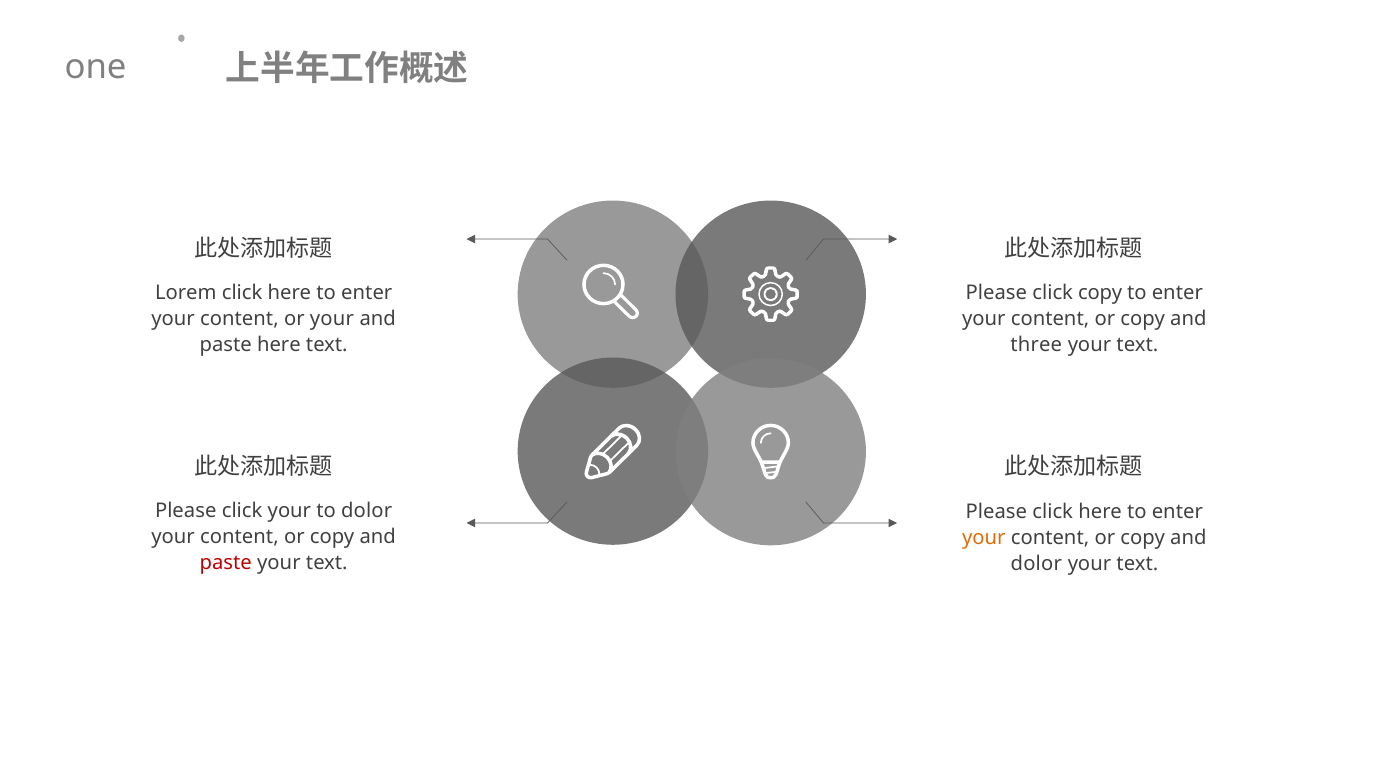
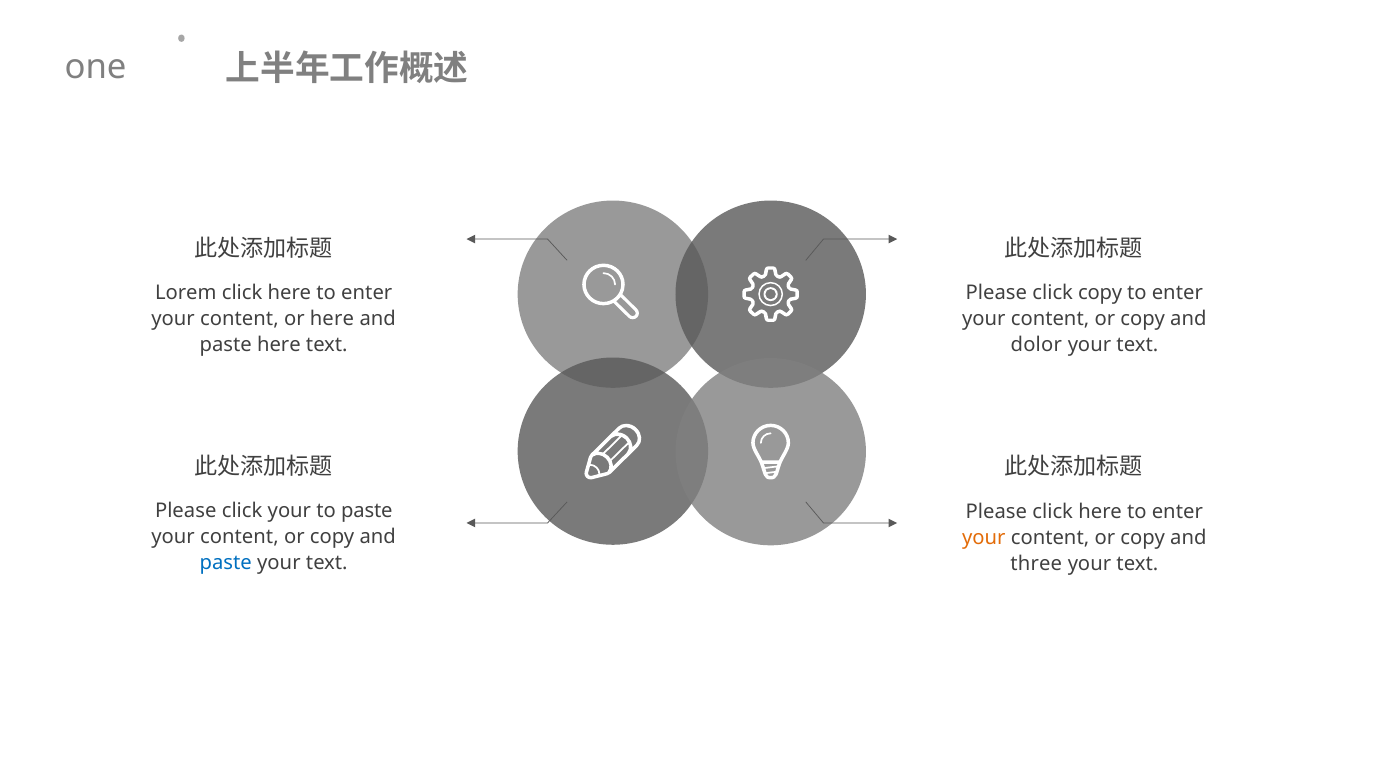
or your: your -> here (332, 319)
three: three -> dolor (1036, 345)
to dolor: dolor -> paste (367, 511)
paste colour: red -> blue (226, 563)
dolor: dolor -> three (1036, 563)
